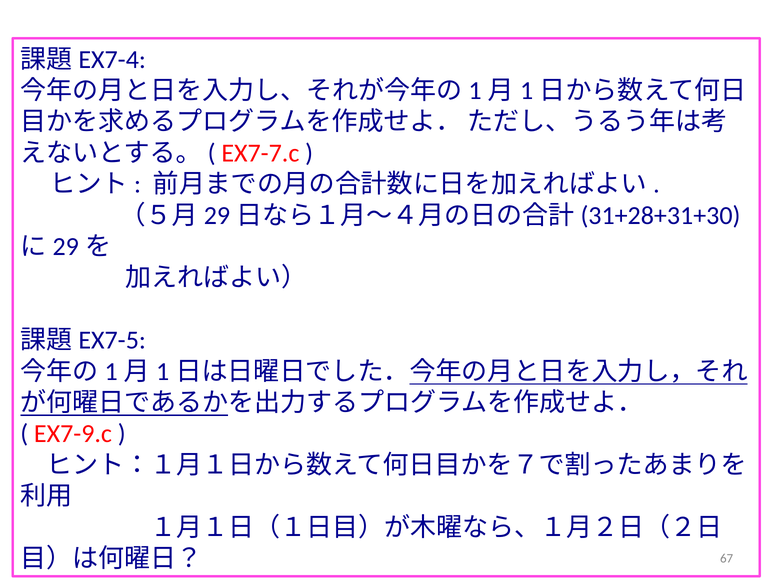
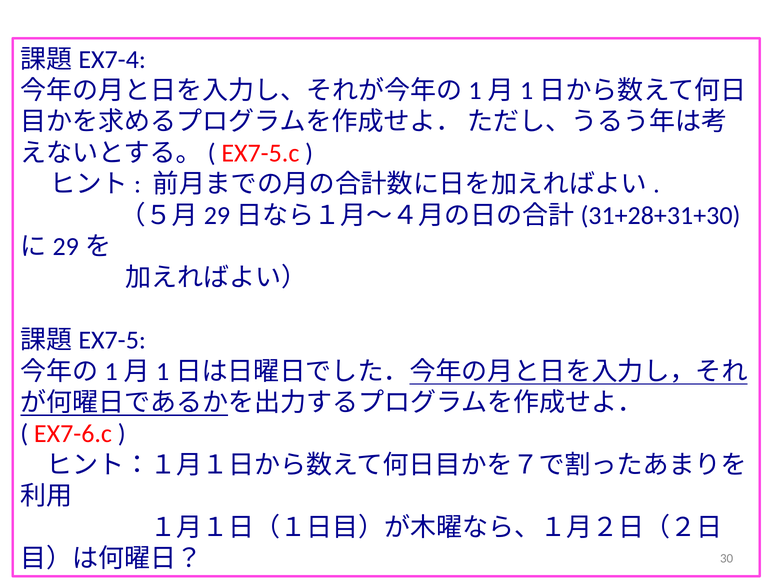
EX7-7.c: EX7-7.c -> EX7-5.c (260, 153)
EX7-9.c: EX7-9.c -> EX7-6.c (73, 434)
67: 67 -> 30 (727, 559)
